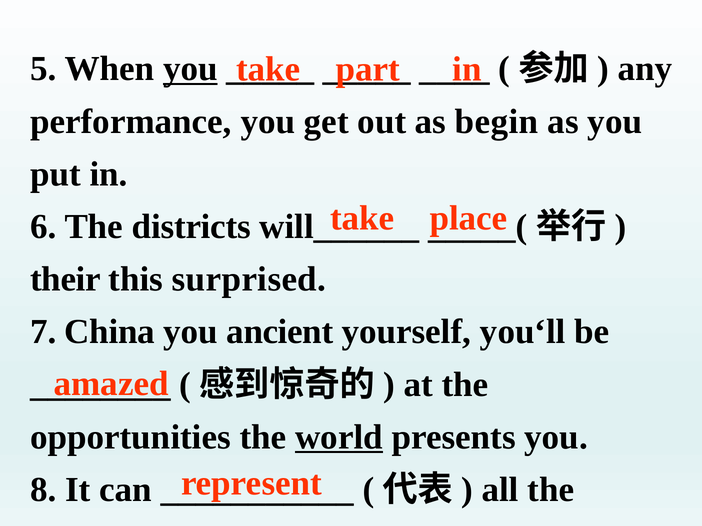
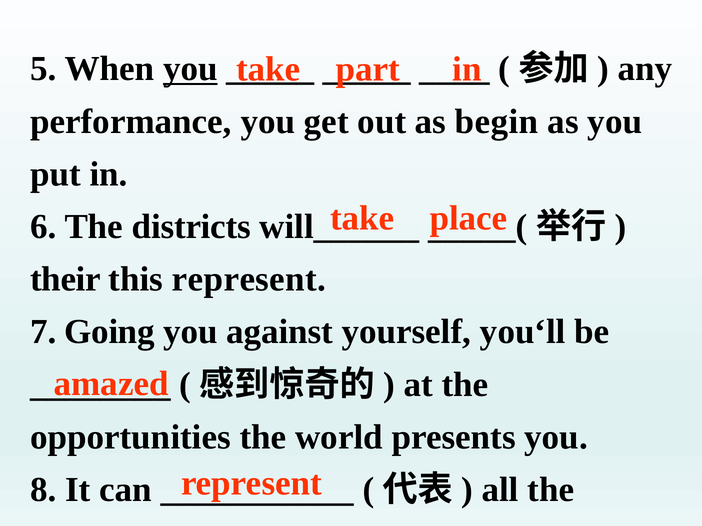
this surprised: surprised -> represent (249, 280)
7 China: China -> Going (110, 332)
ancient: ancient -> against (280, 332)
world underline: present -> none (339, 437)
